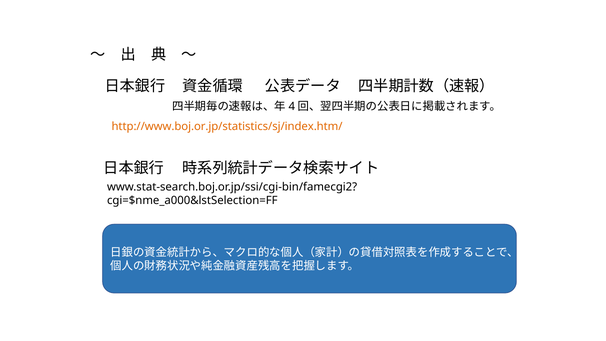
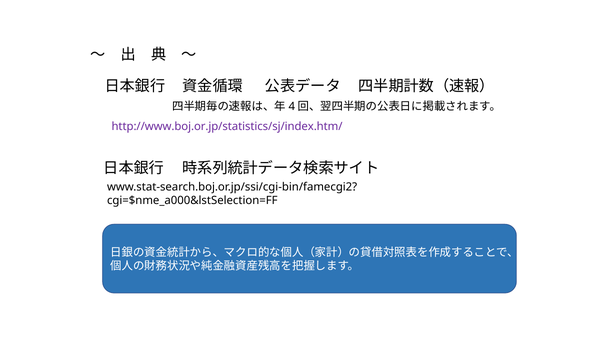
http://www.boj.or.jp/statistics/sj/index.htm/ colour: orange -> purple (227, 127)
